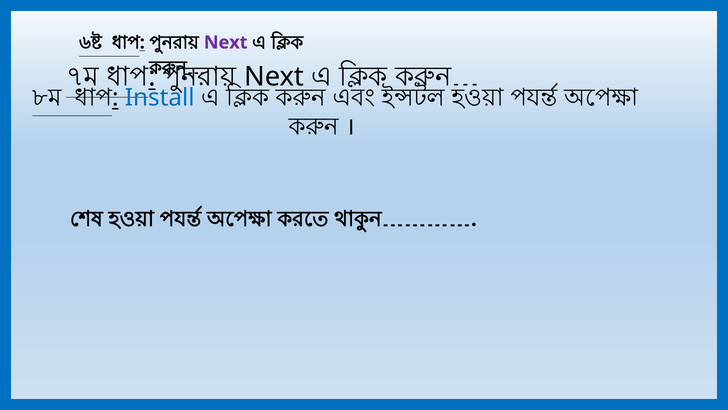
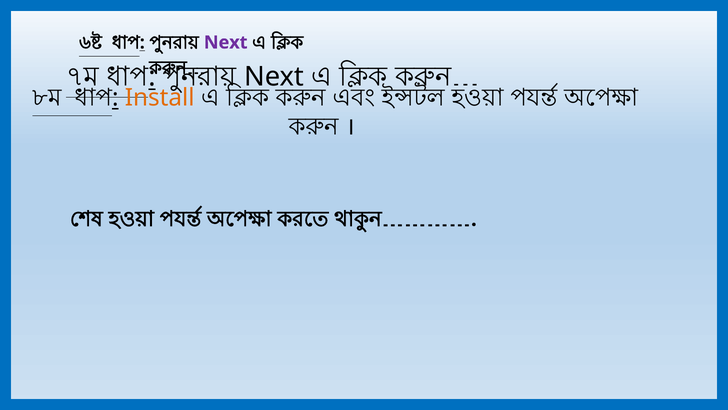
Install colour: blue -> orange (160, 97)
